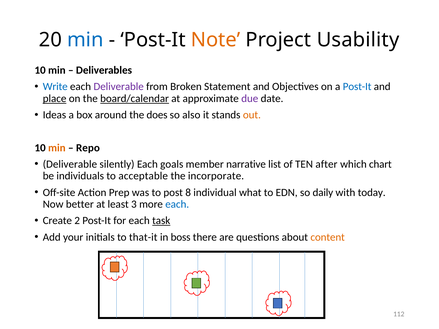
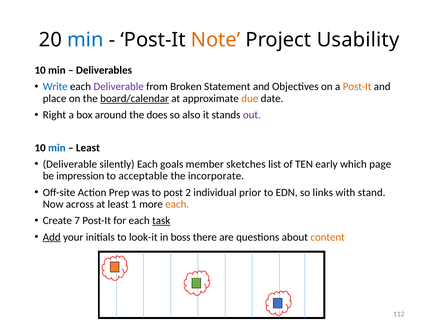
Post-It colour: blue -> orange (357, 87)
place underline: present -> none (55, 99)
due colour: purple -> orange (250, 99)
Ideas: Ideas -> Right (54, 115)
out colour: orange -> purple (252, 115)
min colour: orange -> blue (57, 148)
Repo: Repo -> Least (88, 148)
narrative: narrative -> sketches (246, 164)
after: after -> early (327, 164)
chart: chart -> page (380, 164)
individuals: individuals -> impression (80, 176)
8: 8 -> 2 (188, 193)
what: what -> prior (250, 193)
daily: daily -> links (323, 193)
today: today -> stand (372, 193)
better: better -> across (80, 204)
3: 3 -> 1 (134, 204)
each colour: blue -> orange (177, 204)
2: 2 -> 7 (77, 221)
Add underline: none -> present (52, 237)
that-it: that-it -> look-it (143, 237)
